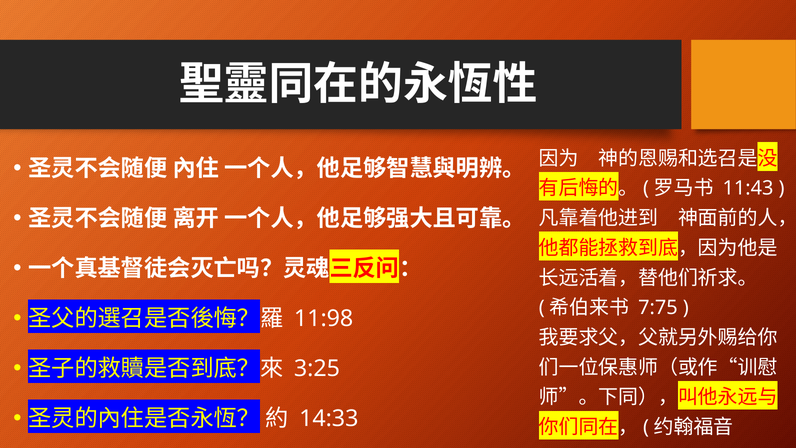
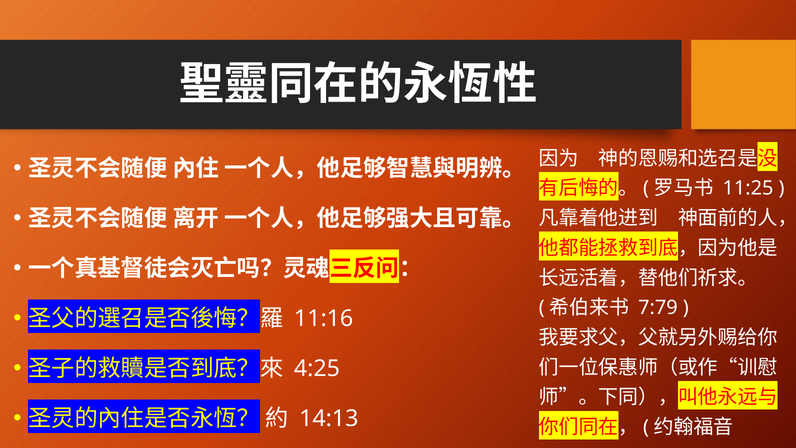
11:43: 11:43 -> 11:25 (748, 188)
7:75: 7:75 -> 7:79 (658, 308)
11:98: 11:98 -> 11:16 (324, 319)
3:25: 3:25 -> 4:25 (317, 369)
14:33: 14:33 -> 14:13 (329, 419)
